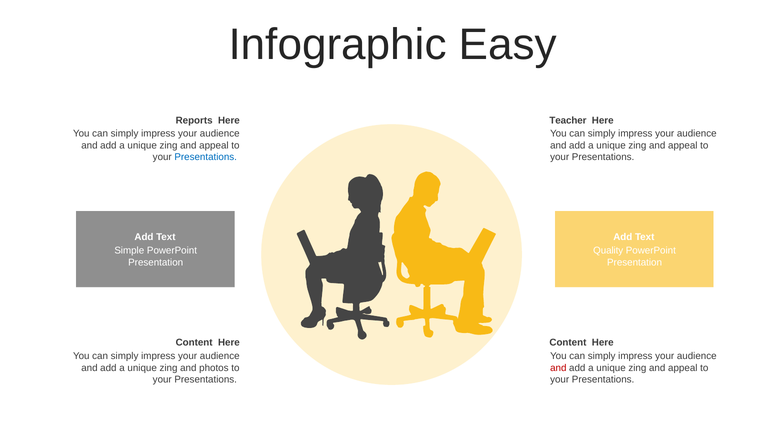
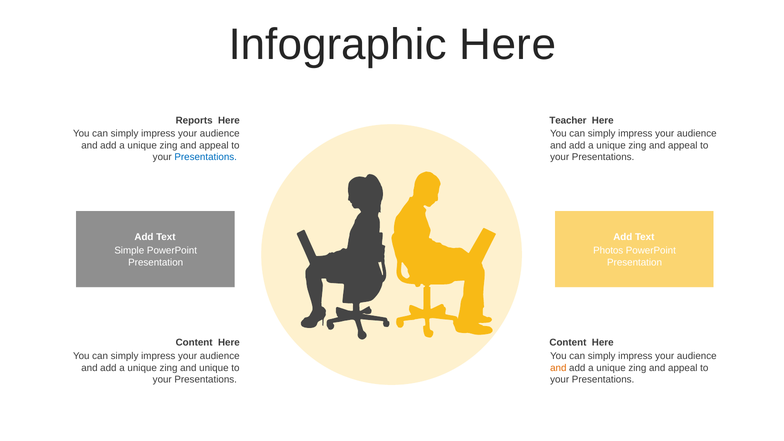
Infographic Easy: Easy -> Here (508, 45)
Quality: Quality -> Photos (608, 251)
and photos: photos -> unique (214, 368)
and colour: red -> orange (558, 368)
